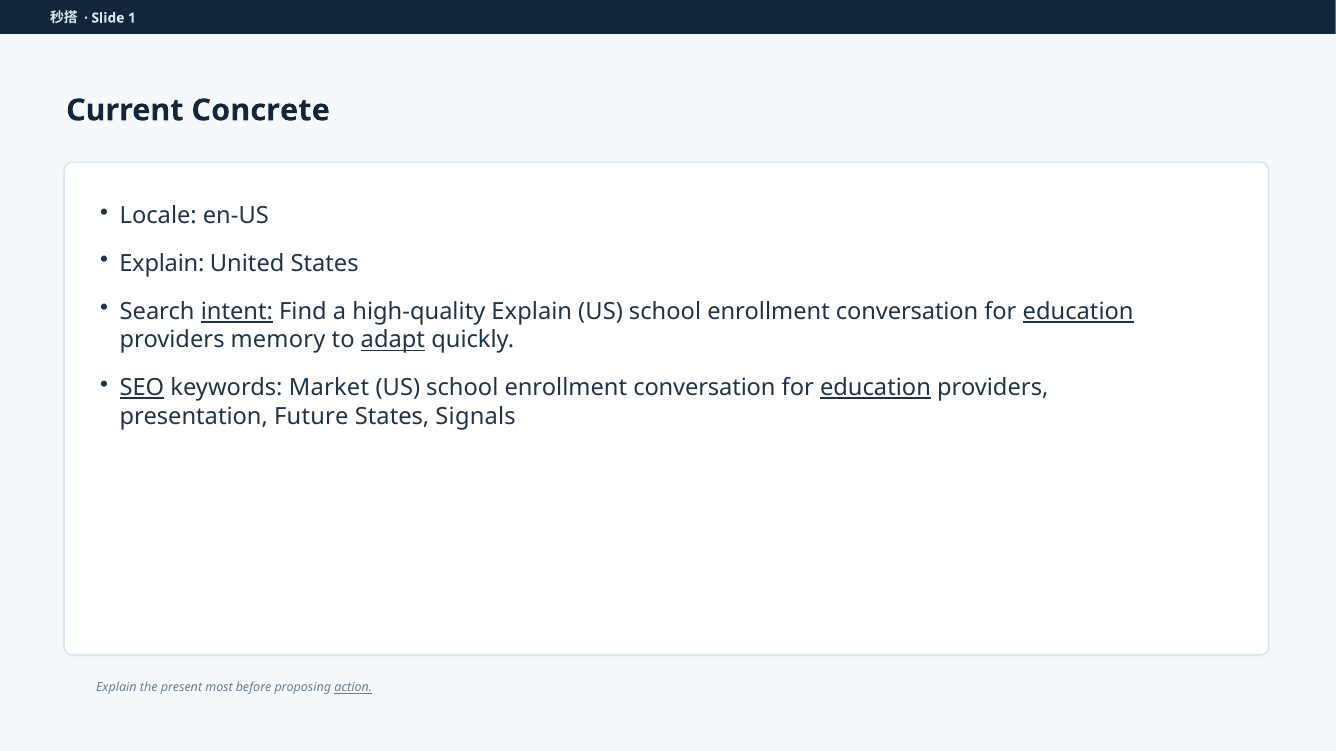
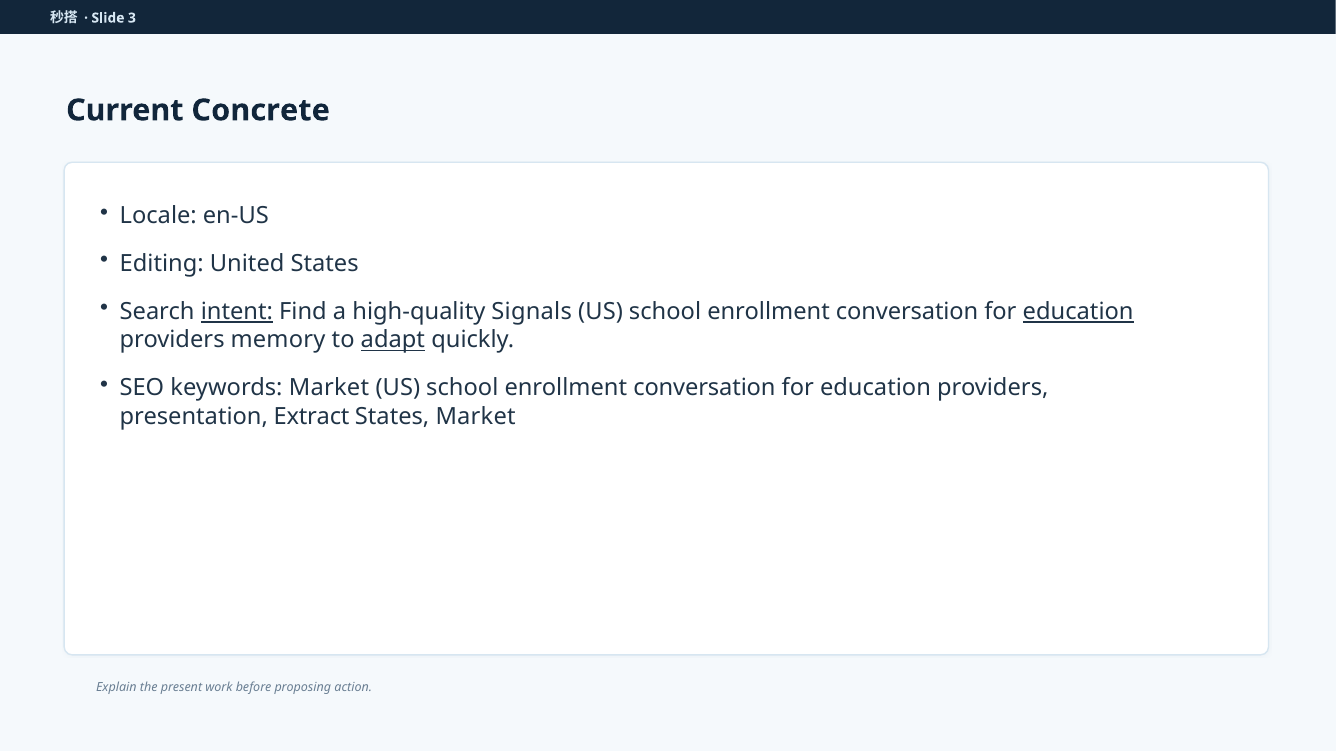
1: 1 -> 3 (132, 18)
Explain: Explain -> Editing (162, 264)
high-quality Explain: Explain -> Signals (532, 312)
SEO underline: present -> none (142, 388)
education underline: present -> none (875, 388)
Future: Future -> Extract (312, 417)
States Signals: Signals -> Market (476, 417)
most: most -> work (219, 688)
action underline: present -> none (353, 688)
